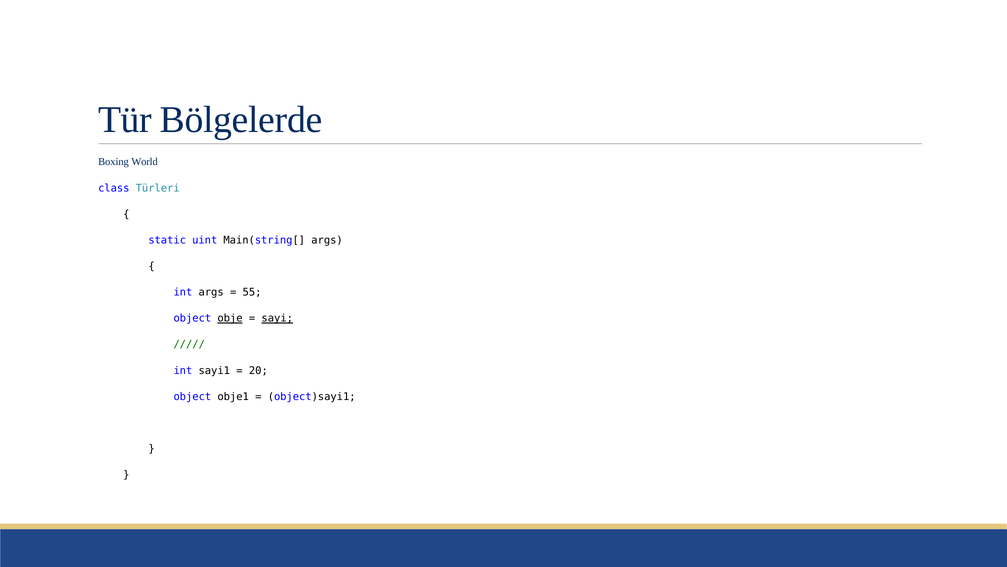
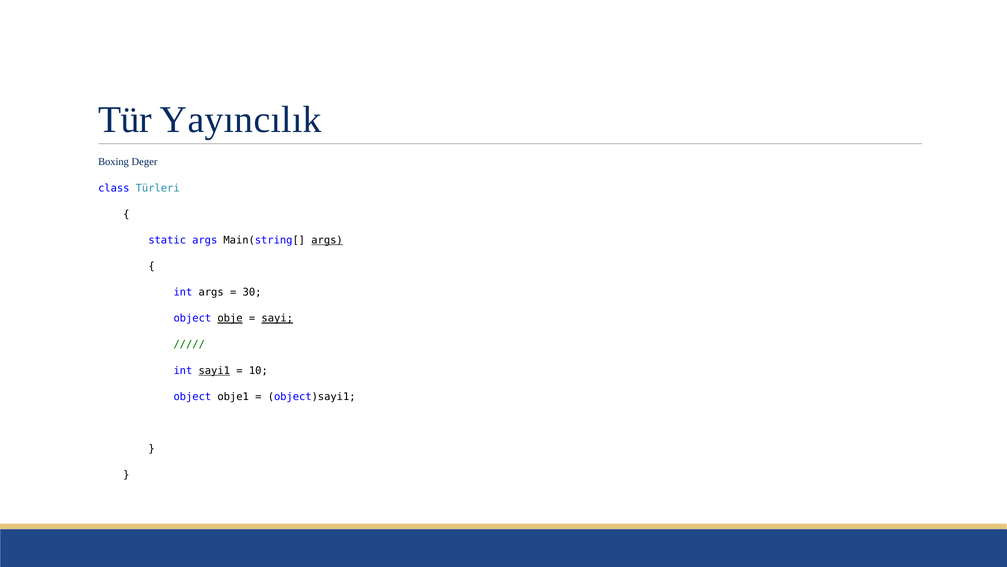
Bölgelerde: Bölgelerde -> Yayıncılık (241, 120)
World: World -> Deger (145, 162)
static uint: uint -> args (205, 240)
args underline: none -> present (327, 240)
55: 55 -> 30 (252, 292)
sayi1 underline: none -> present (214, 370)
20: 20 -> 10 (258, 370)
